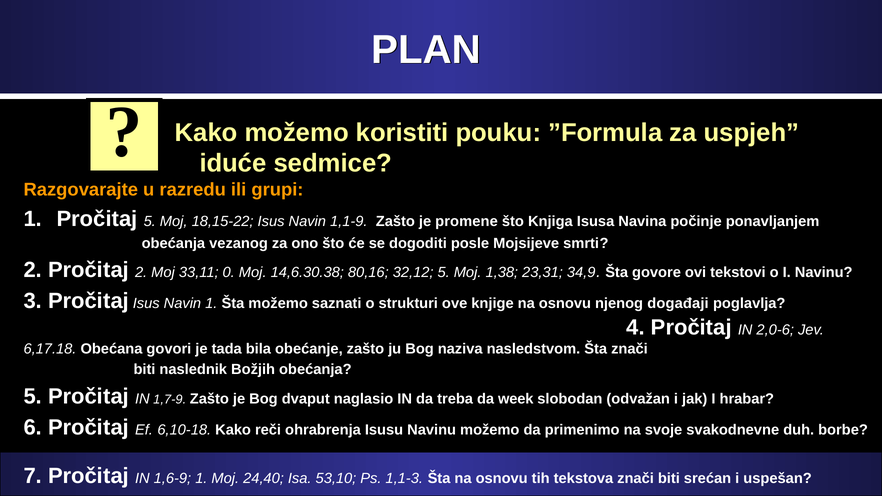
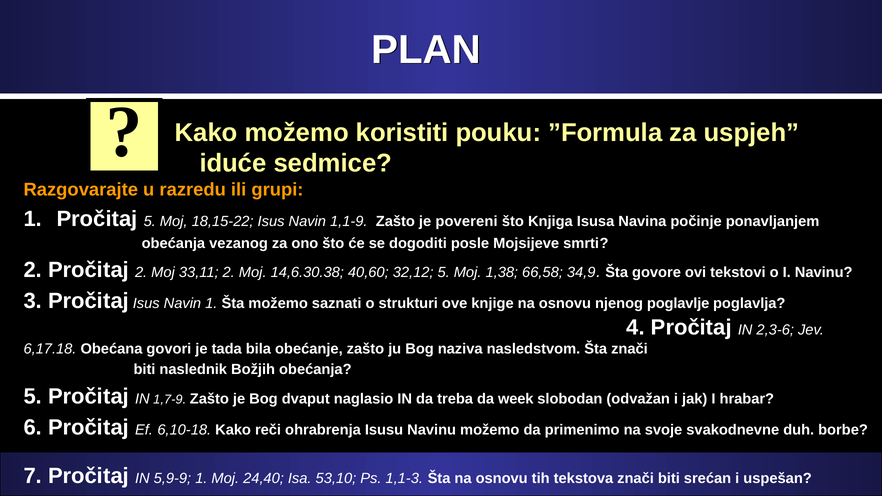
promene: promene -> povereni (466, 221)
33,11 0: 0 -> 2 (229, 273)
80,16: 80,16 -> 40,60 (368, 273)
23,31: 23,31 -> 66,58 (542, 273)
događaji: događaji -> poglavlje (678, 304)
2,0-6: 2,0-6 -> 2,3-6 (775, 330)
1,6-9: 1,6-9 -> 5,9-9 (172, 478)
